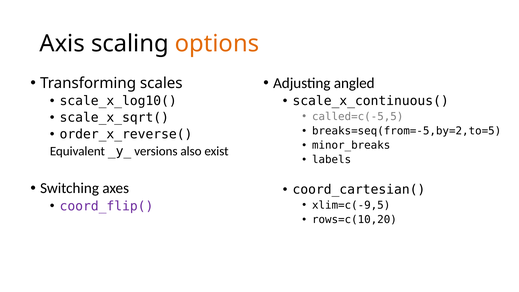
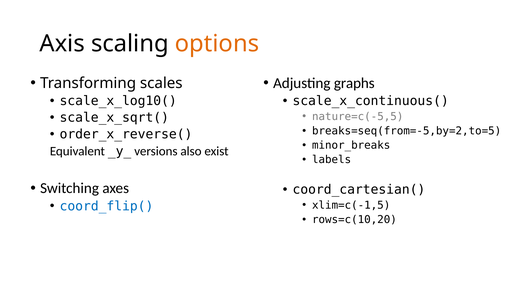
angled: angled -> graphs (354, 83)
called=c(-5,5: called=c(-5,5 -> nature=c(-5,5 (358, 116)
coord_flip( colour: purple -> blue (106, 206)
xlim=c(-9,5: xlim=c(-9,5 -> xlim=c(-1,5 (351, 205)
